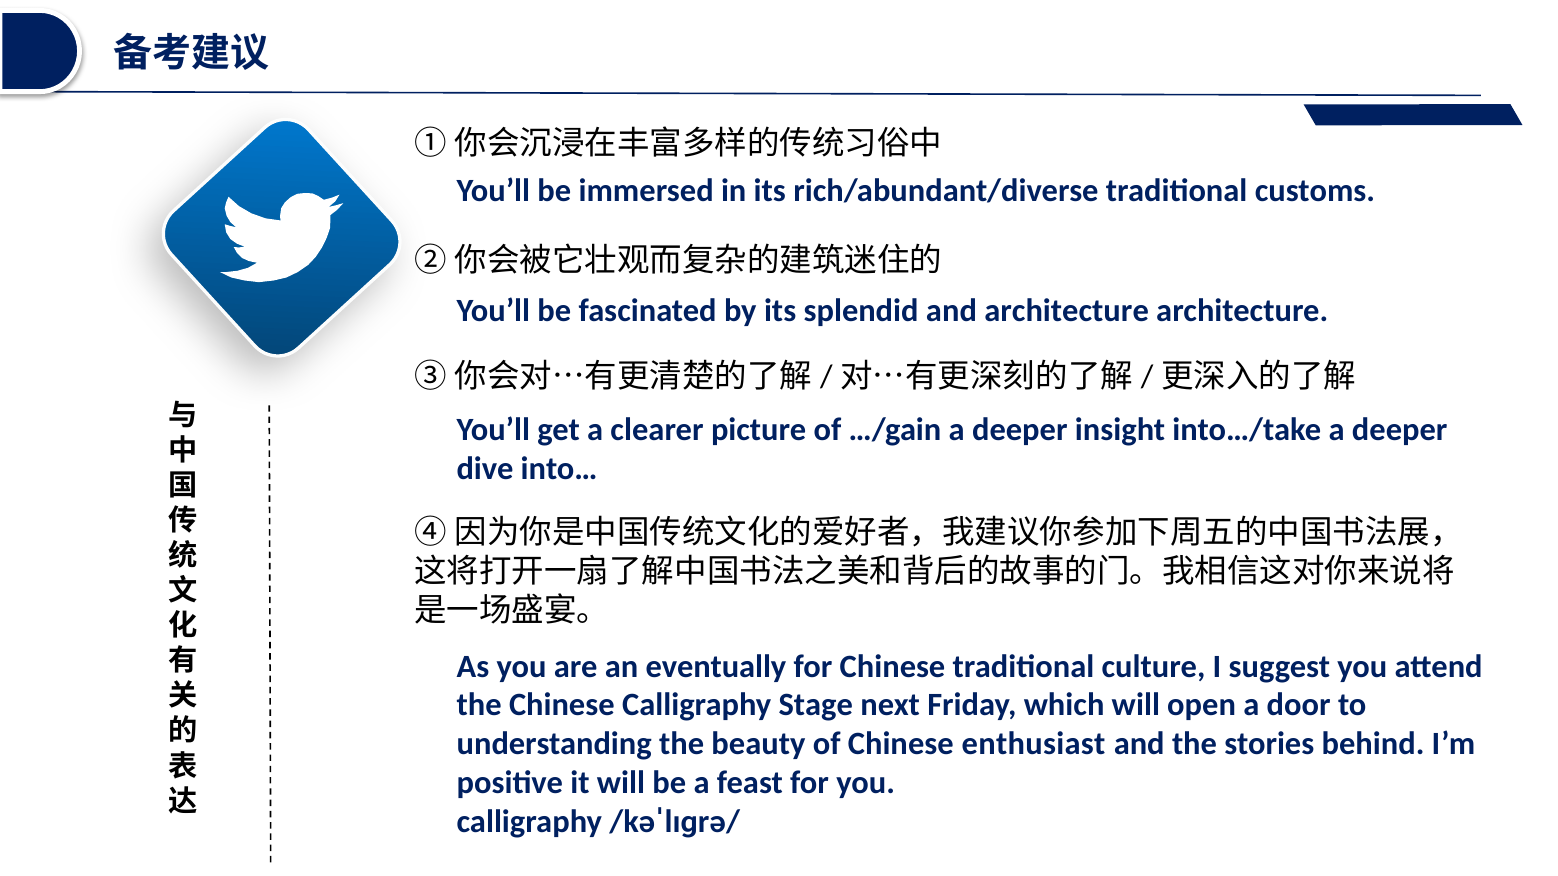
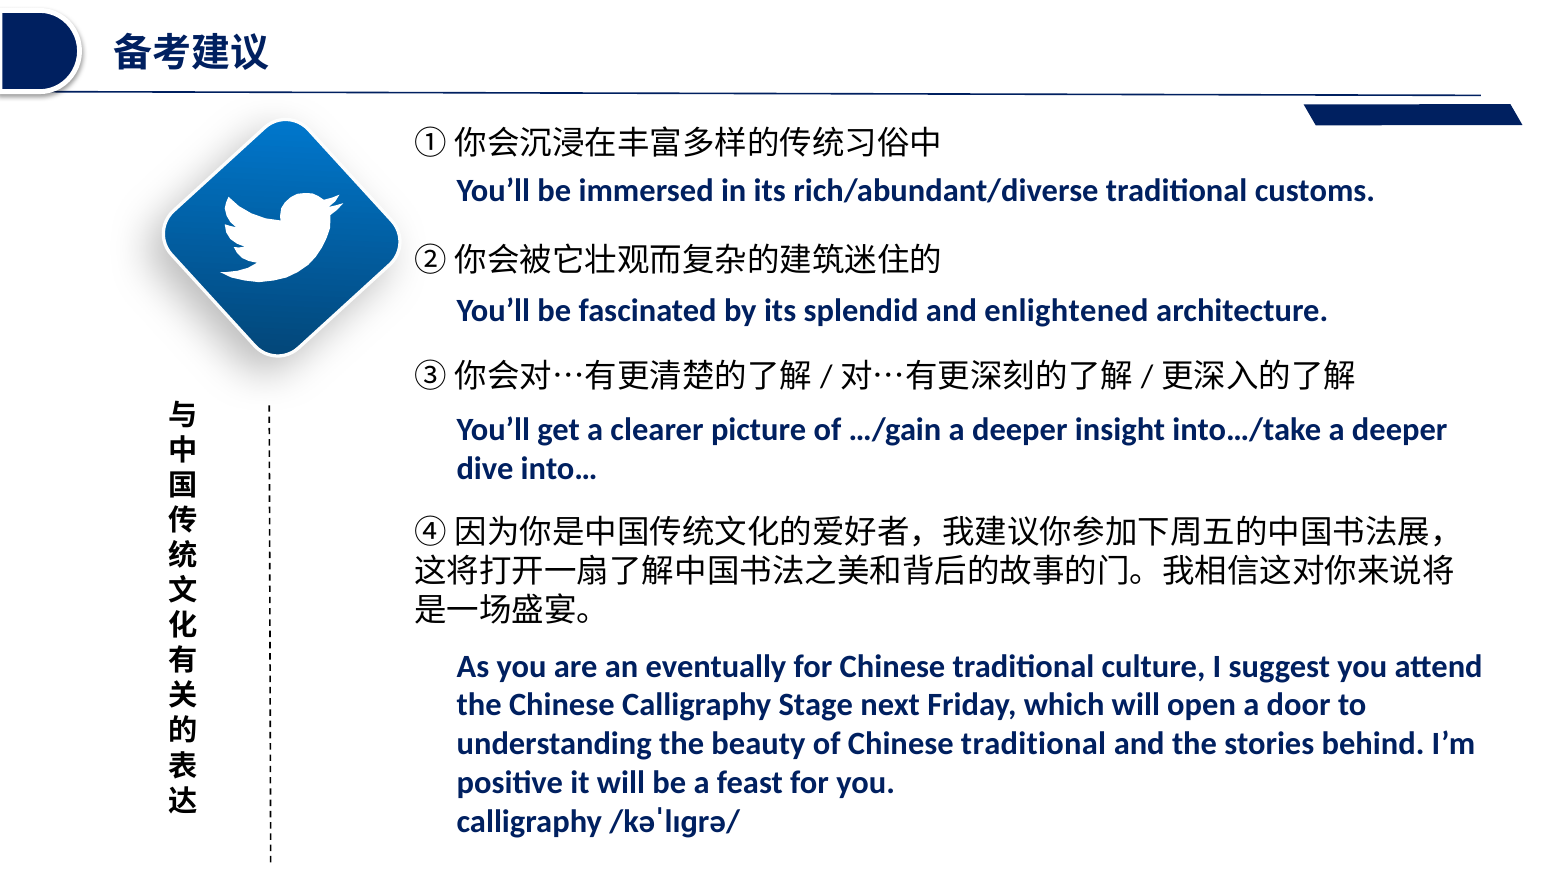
and architecture: architecture -> enlightened (1066, 311)
of Chinese enthusiast: enthusiast -> traditional (1034, 745)
